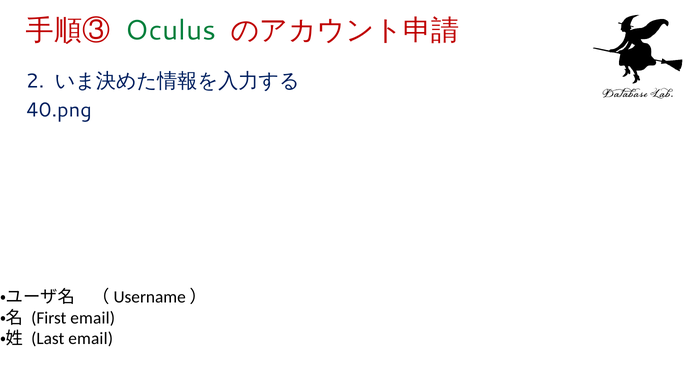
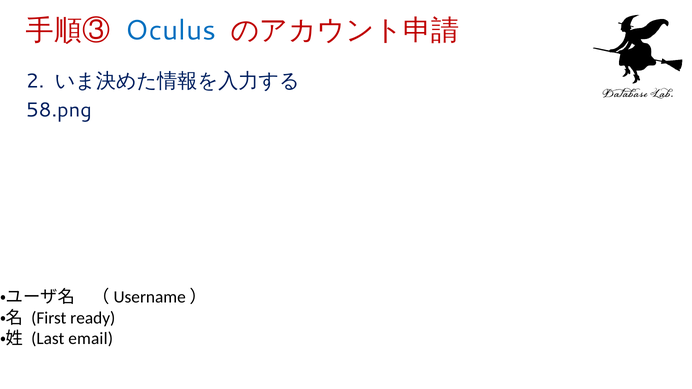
Oculus colour: green -> blue (171, 31)
40.png: 40.png -> 58.png (59, 110)
First email: email -> ready (93, 318)
